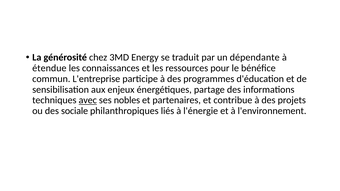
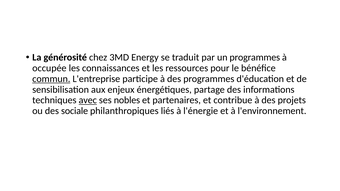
un dépendante: dépendante -> programmes (255, 57)
étendue: étendue -> occupée (49, 68)
commun underline: none -> present (51, 79)
